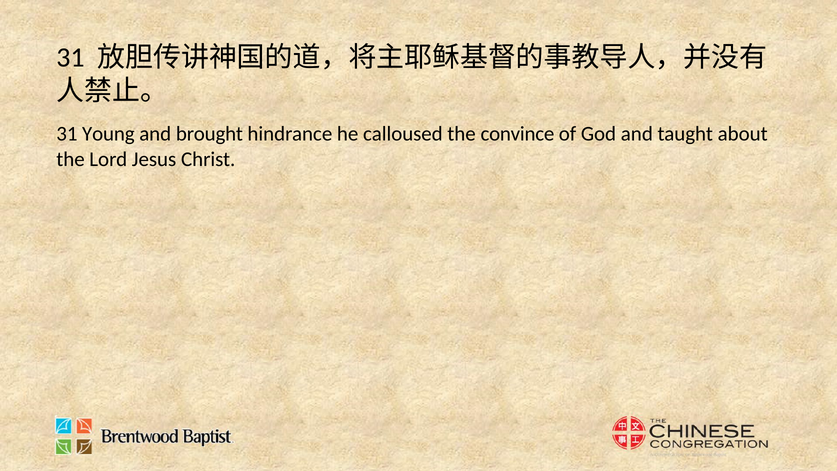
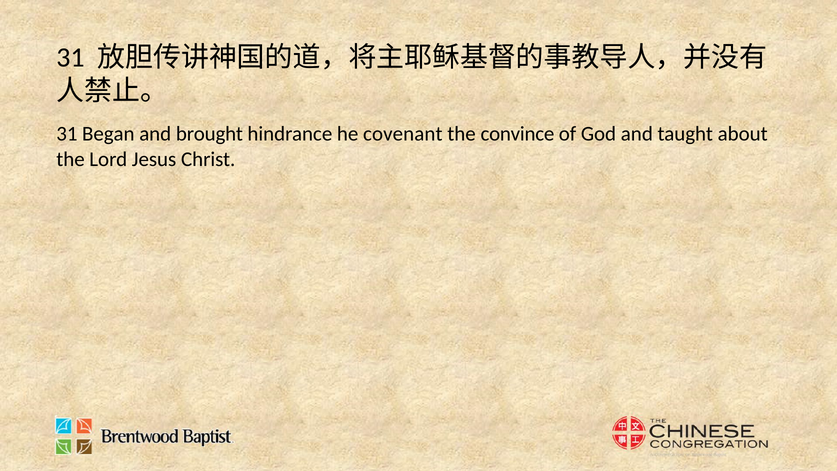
Young: Young -> Began (108, 134)
calloused: calloused -> covenant (403, 134)
